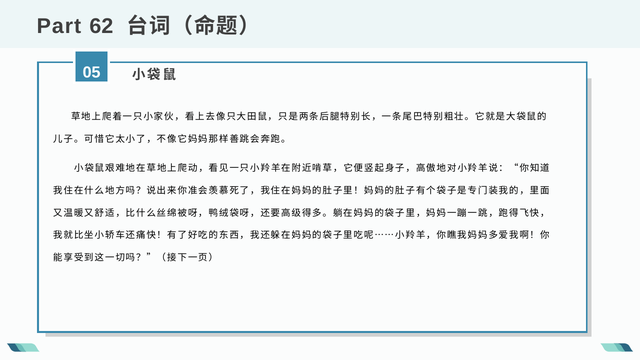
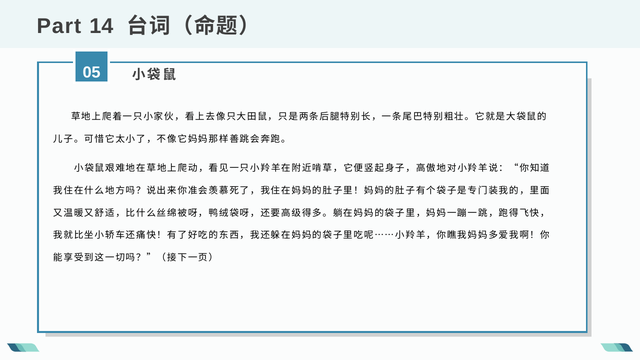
62: 62 -> 14 (101, 26)
